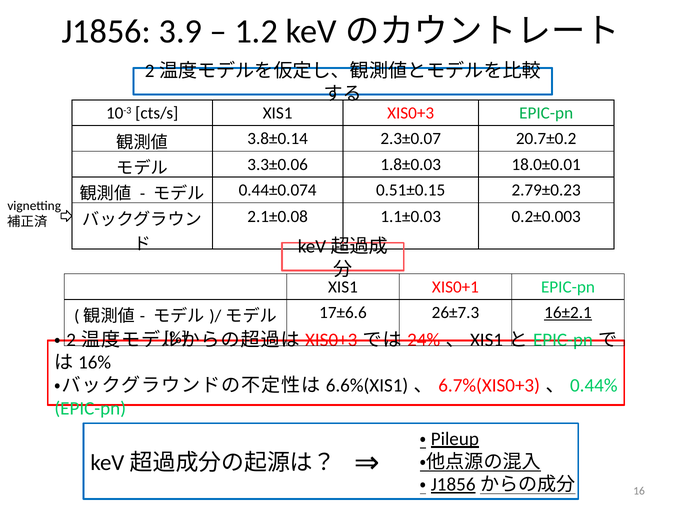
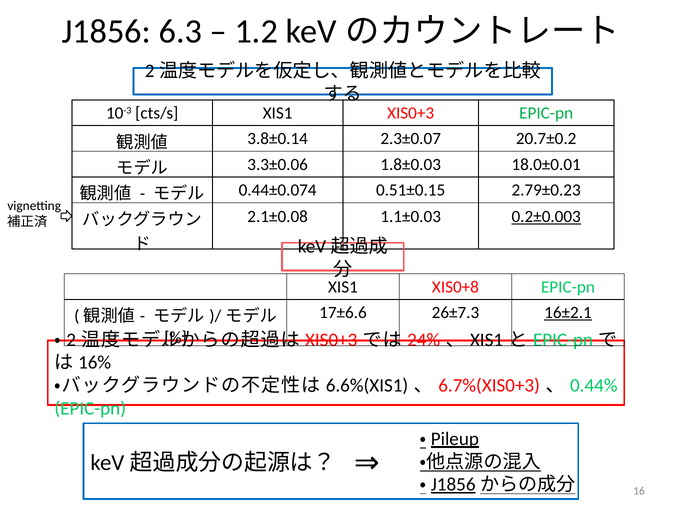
3.9: 3.9 -> 6.3 (180, 31)
0.2±0.003 underline: none -> present (546, 217)
XIS0+1: XIS0+1 -> XIS0+8 (455, 287)
